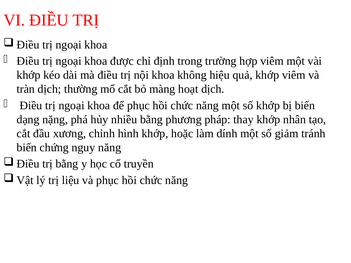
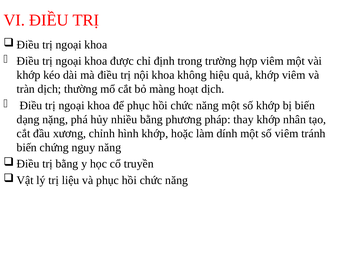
số giảm: giảm -> viêm (287, 134)
